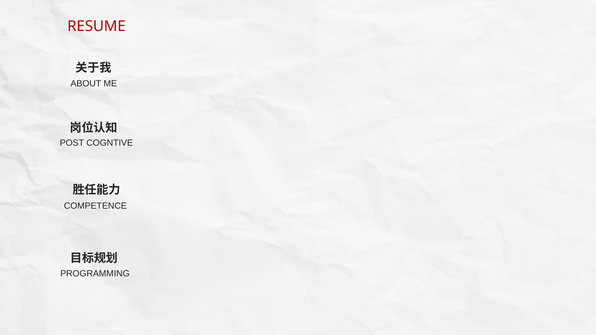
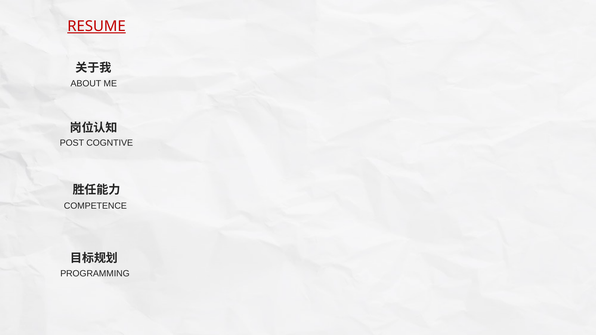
RESUME underline: none -> present (97, 26)
